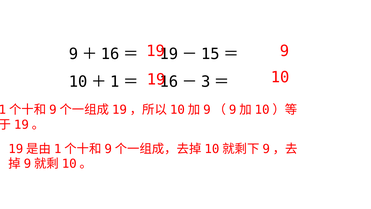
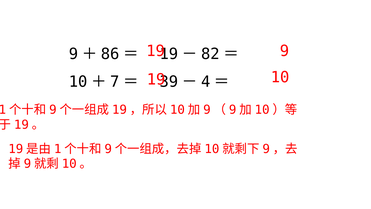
16: 16 -> 86 (110, 54)
15: 15 -> 82 (210, 54)
1: 1 -> 7 (115, 82)
16: 16 -> 39 (169, 82)
3: 3 -> 4 (206, 82)
